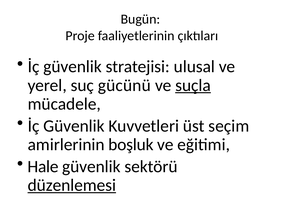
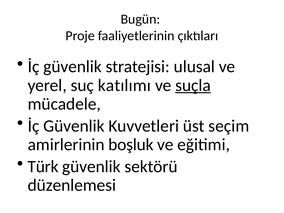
gücünü: gücünü -> katılımı (124, 85)
Hale: Hale -> Türk (43, 167)
düzenlemesi underline: present -> none (72, 185)
